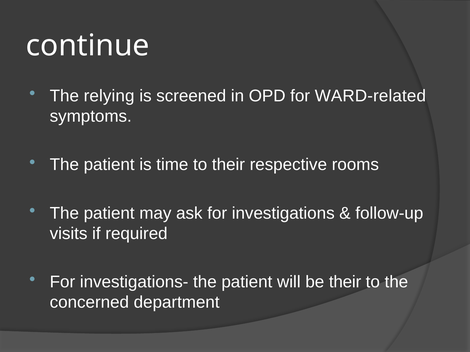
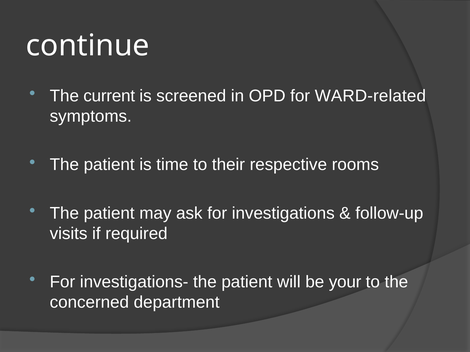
relying: relying -> current (109, 96)
be their: their -> your (345, 282)
